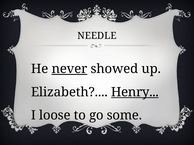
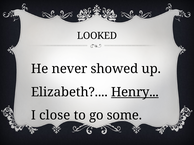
NEEDLE: NEEDLE -> LOOKED (97, 36)
never underline: present -> none (69, 69)
loose: loose -> close (55, 116)
